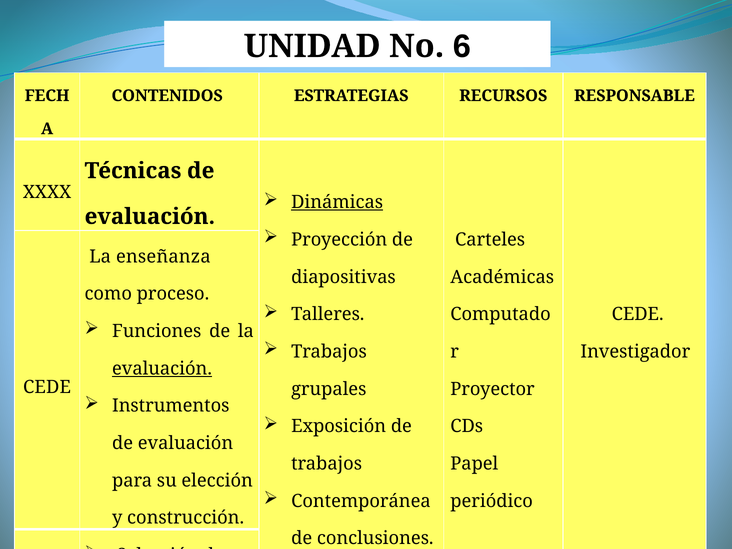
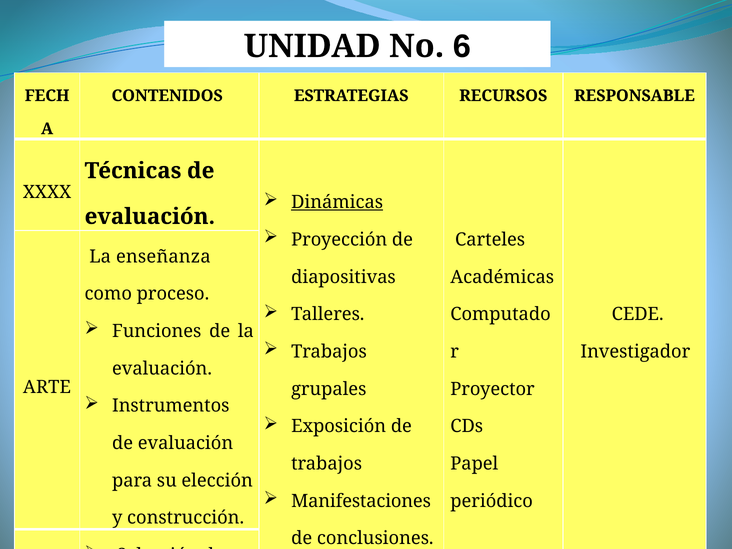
evaluación underline: present -> none (162, 369)
CEDE: CEDE -> ARTE (47, 387)
Contemporánea: Contemporánea -> Manifestaciones (361, 501)
